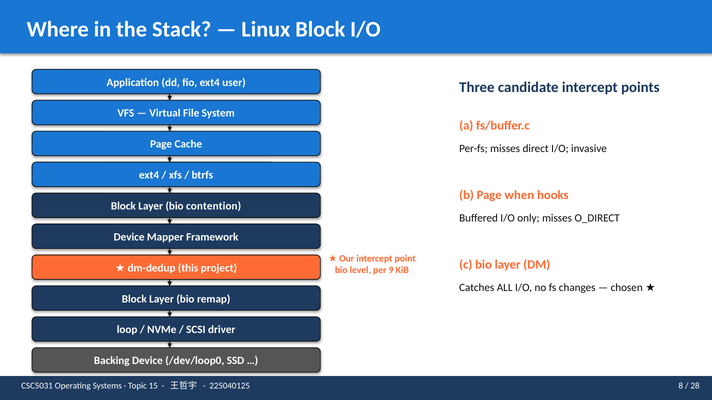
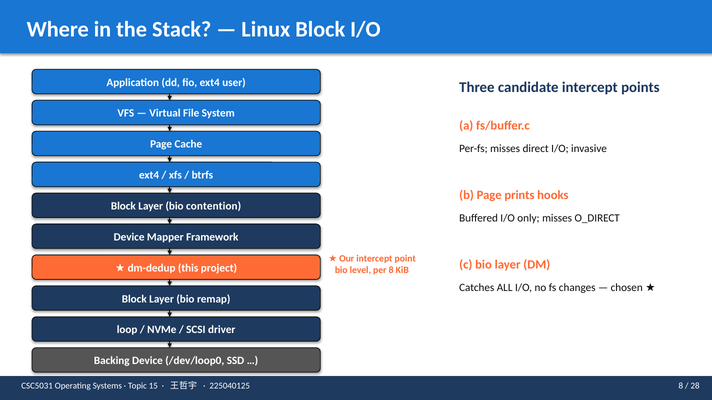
when: when -> prints (519, 195)
per 9: 9 -> 8 (391, 271)
